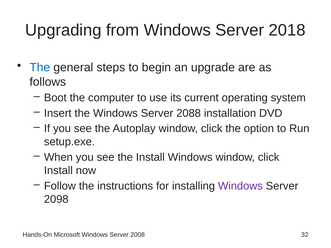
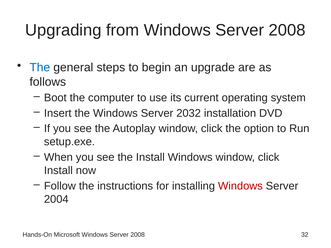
from Windows Server 2018: 2018 -> 2008 (287, 30)
2088: 2088 -> 2032 (189, 113)
Windows colour: purple -> red (240, 186)
2098: 2098 -> 2004 (56, 199)
